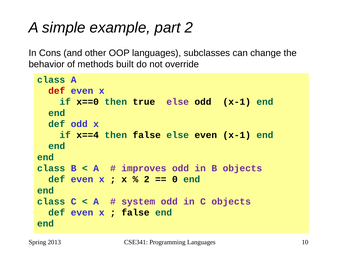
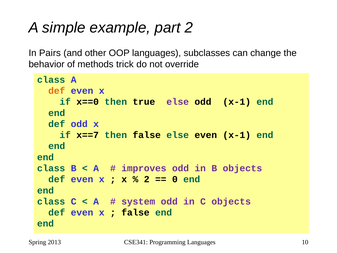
Cons: Cons -> Pairs (50, 53)
built: built -> trick (125, 64)
def colour: red -> orange (57, 91)
x==4: x==4 -> x==7 (88, 135)
